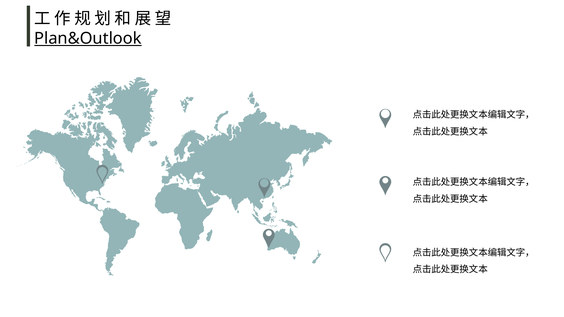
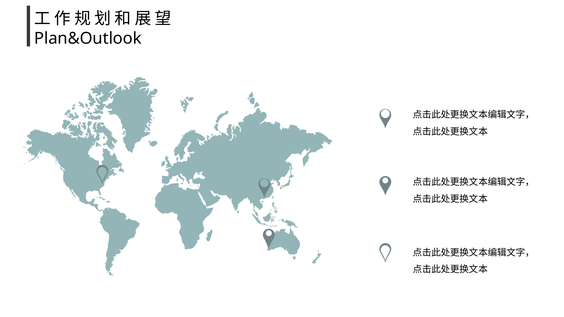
Plan&Outlook underline: present -> none (88, 38)
